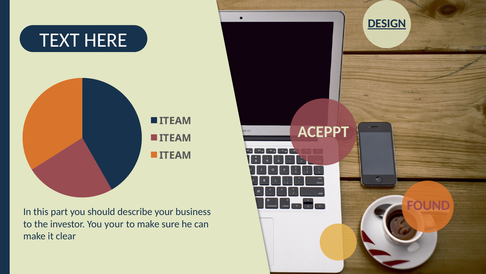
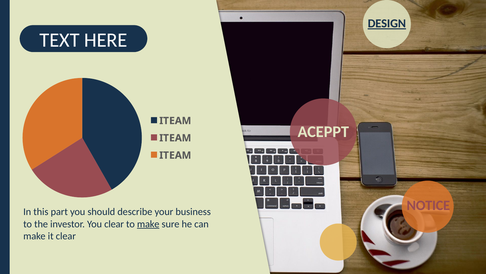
FOUND: FOUND -> NOTICE (428, 205)
You your: your -> clear (114, 223)
make underline: none -> present (148, 223)
